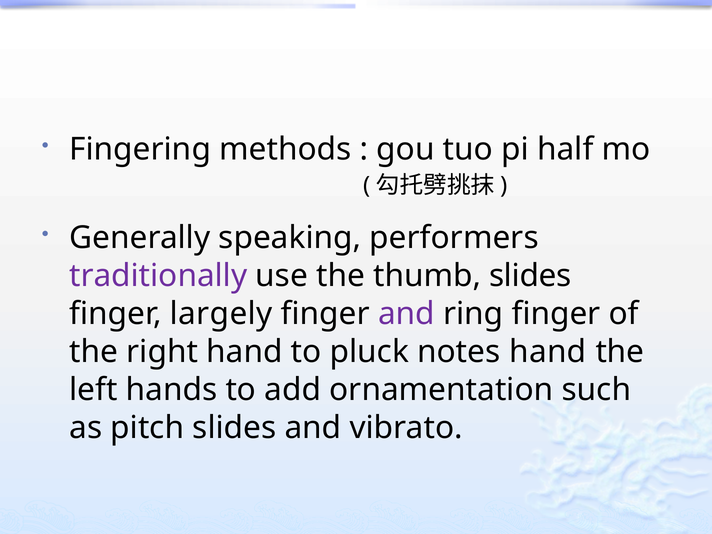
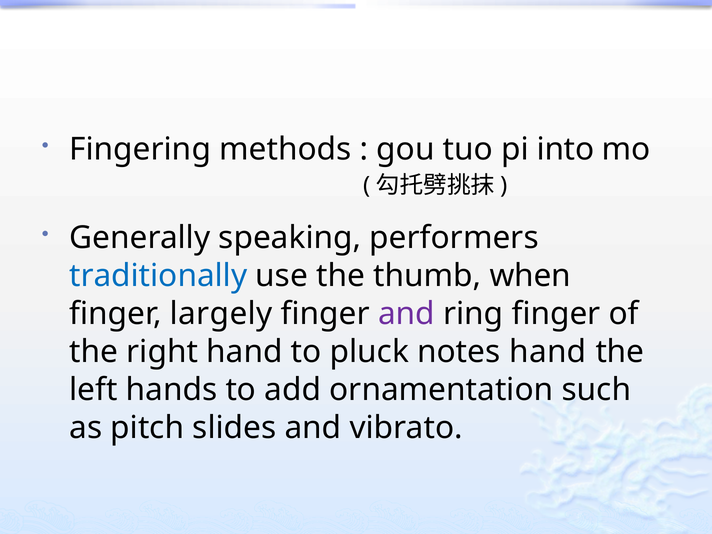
half: half -> into (565, 149)
traditionally colour: purple -> blue (158, 276)
thumb slides: slides -> when (530, 276)
